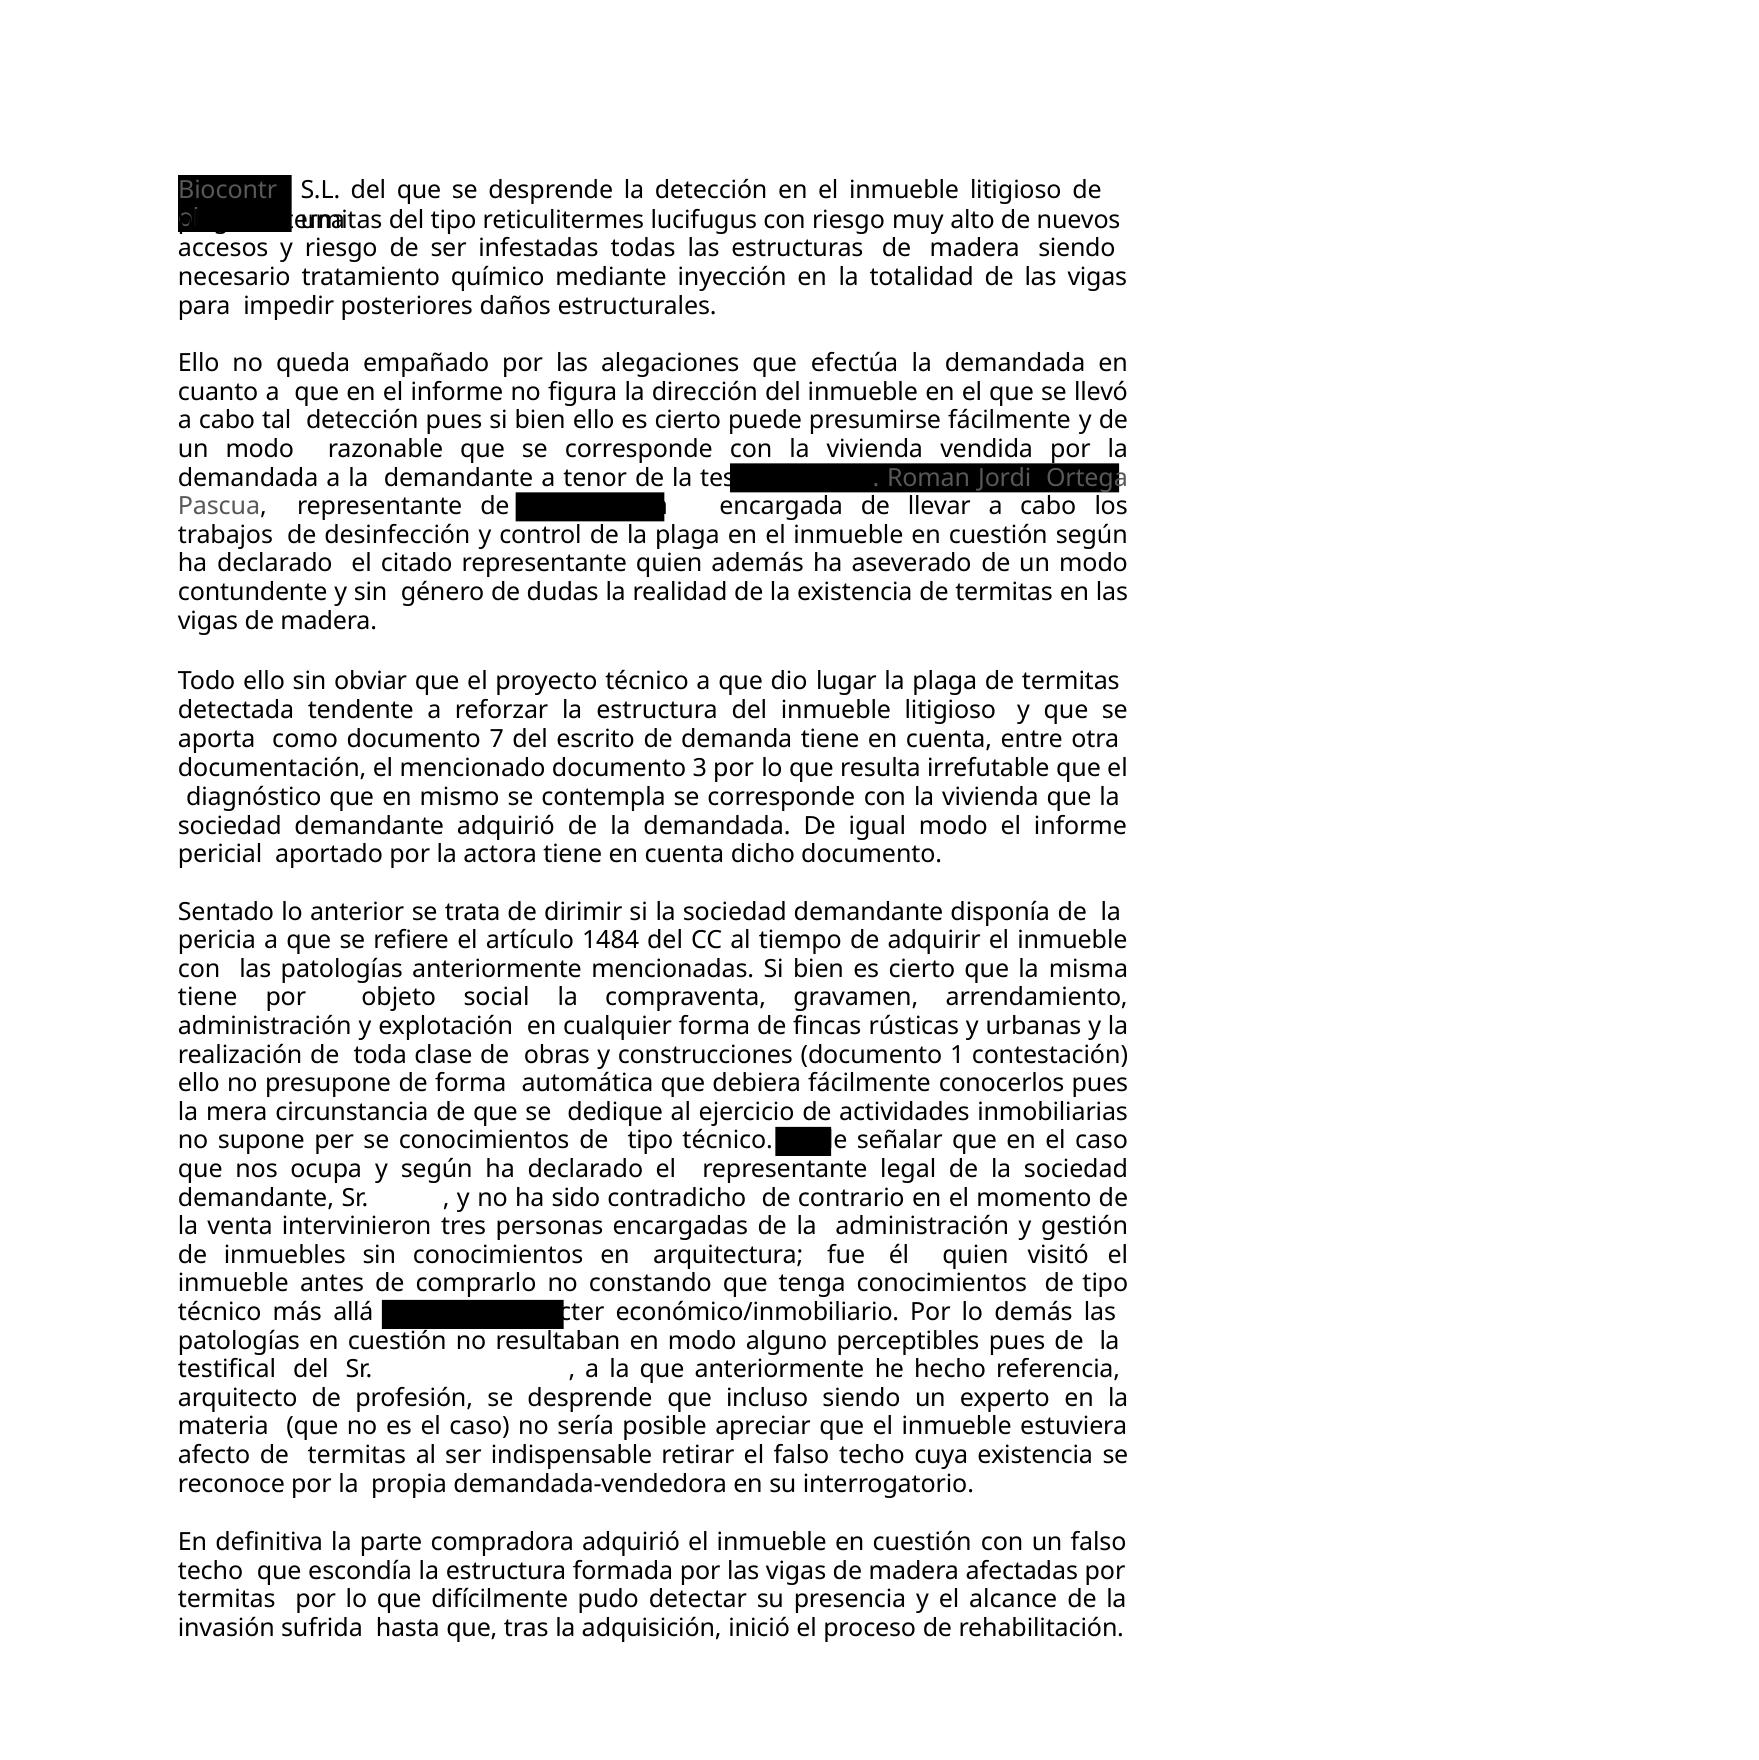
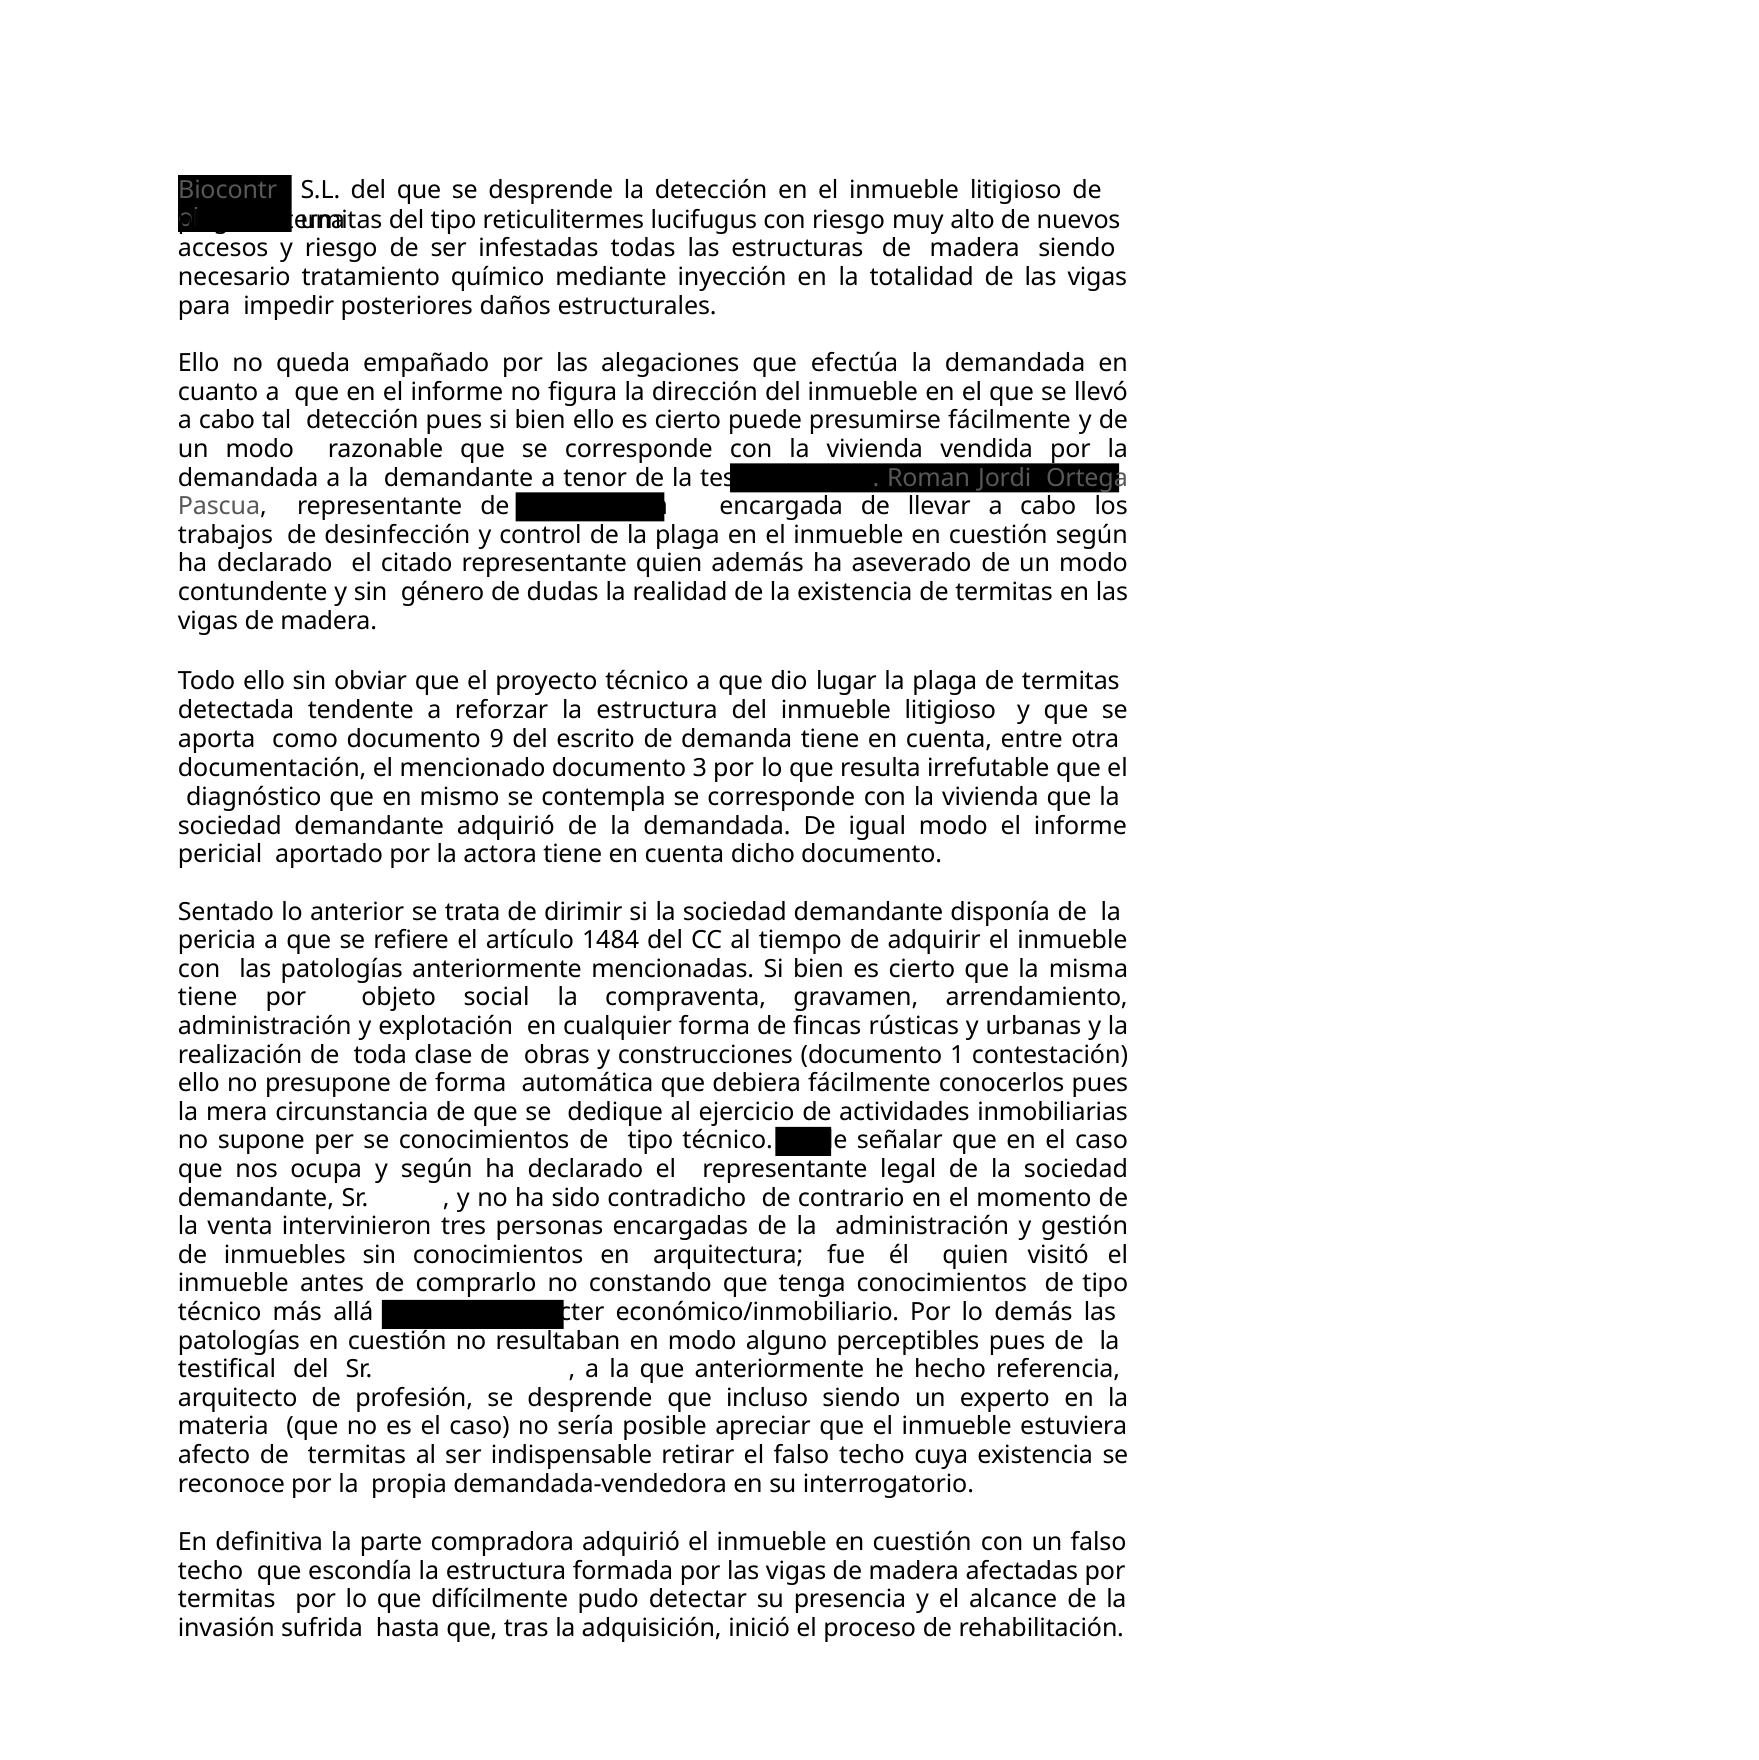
7: 7 -> 9 (497, 739)
